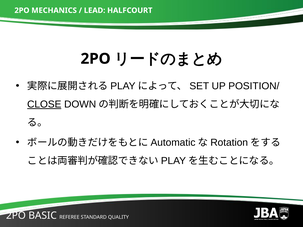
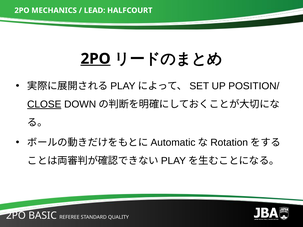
2PO underline: none -> present (96, 59)
